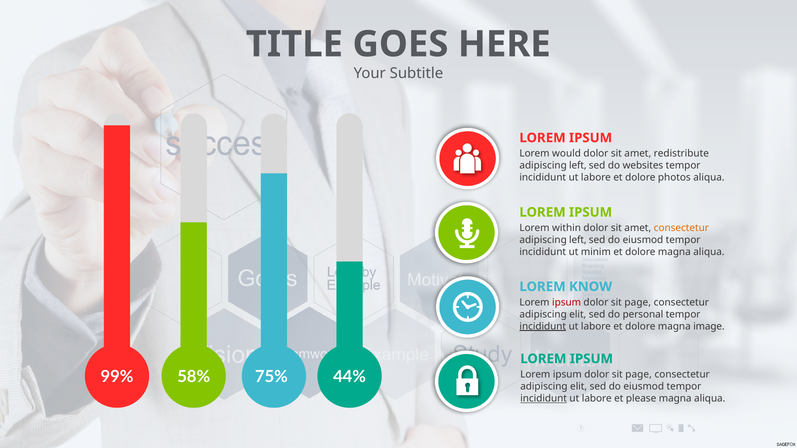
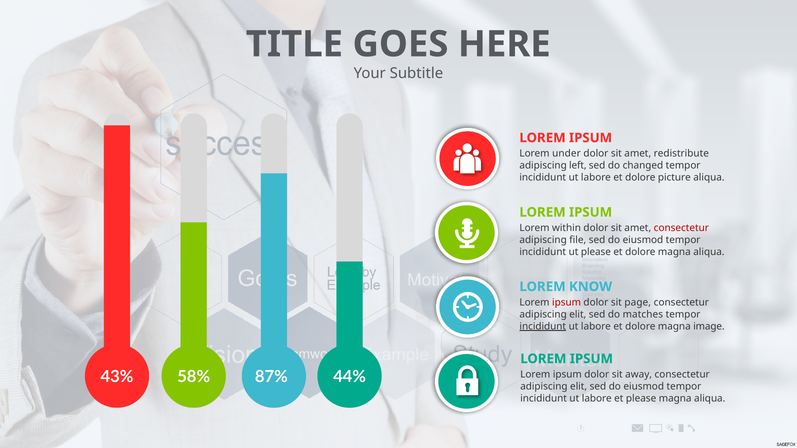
would: would -> under (566, 154)
websites: websites -> changed (643, 166)
photos: photos -> picture (674, 178)
consectetur colour: orange -> red (681, 228)
left: left -> file (578, 240)
ut minim: minim -> please (596, 252)
personal: personal -> matches (643, 315)
99%: 99% -> 43% (117, 377)
75%: 75% -> 87% (271, 377)
page: page -> away (639, 375)
incididunt underline: present -> none (544, 399)
